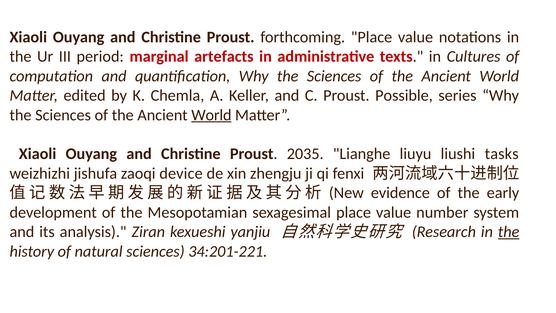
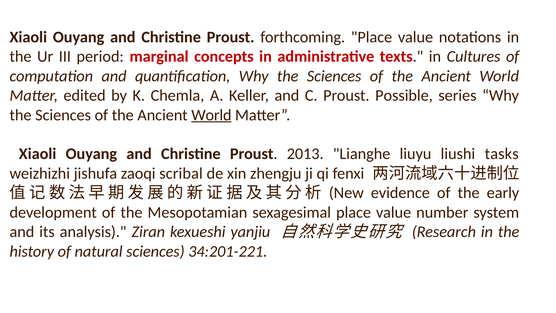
artefacts: artefacts -> concepts (224, 56)
2035: 2035 -> 2013 (305, 154)
device: device -> scribal (181, 173)
the underline: present -> none (509, 232)
